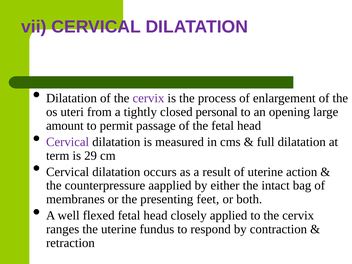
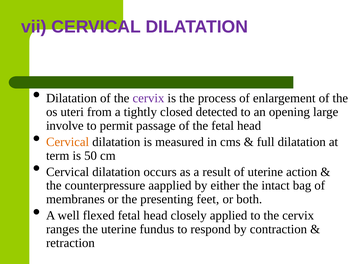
personal: personal -> detected (217, 112)
amount: amount -> involve (65, 126)
Cervical colour: purple -> orange (68, 142)
29: 29 -> 50 (91, 156)
